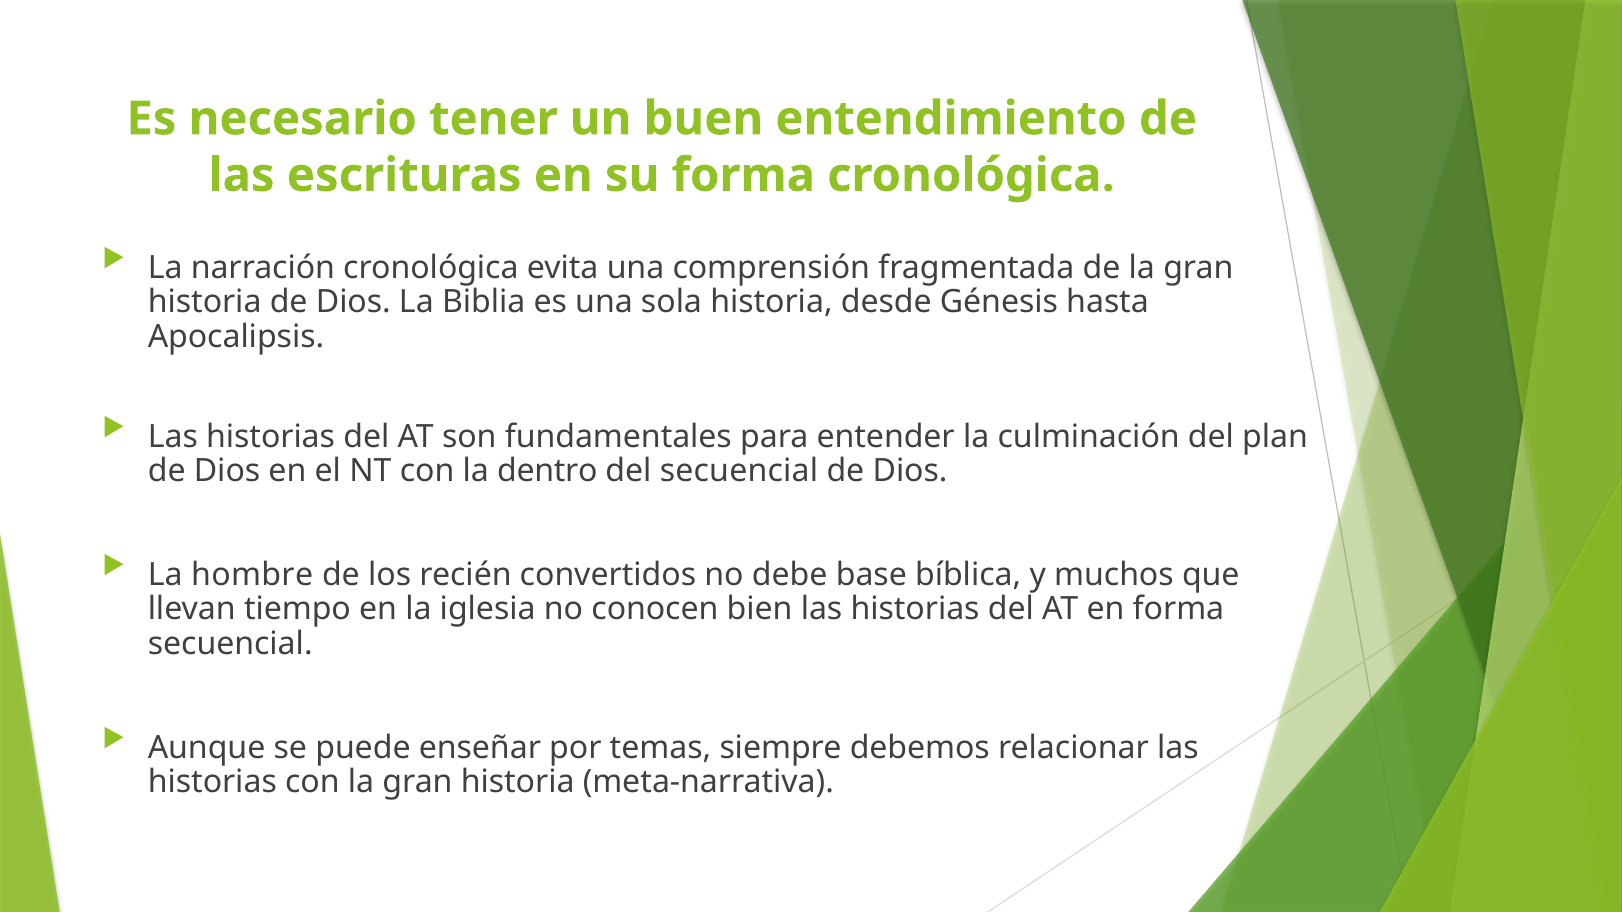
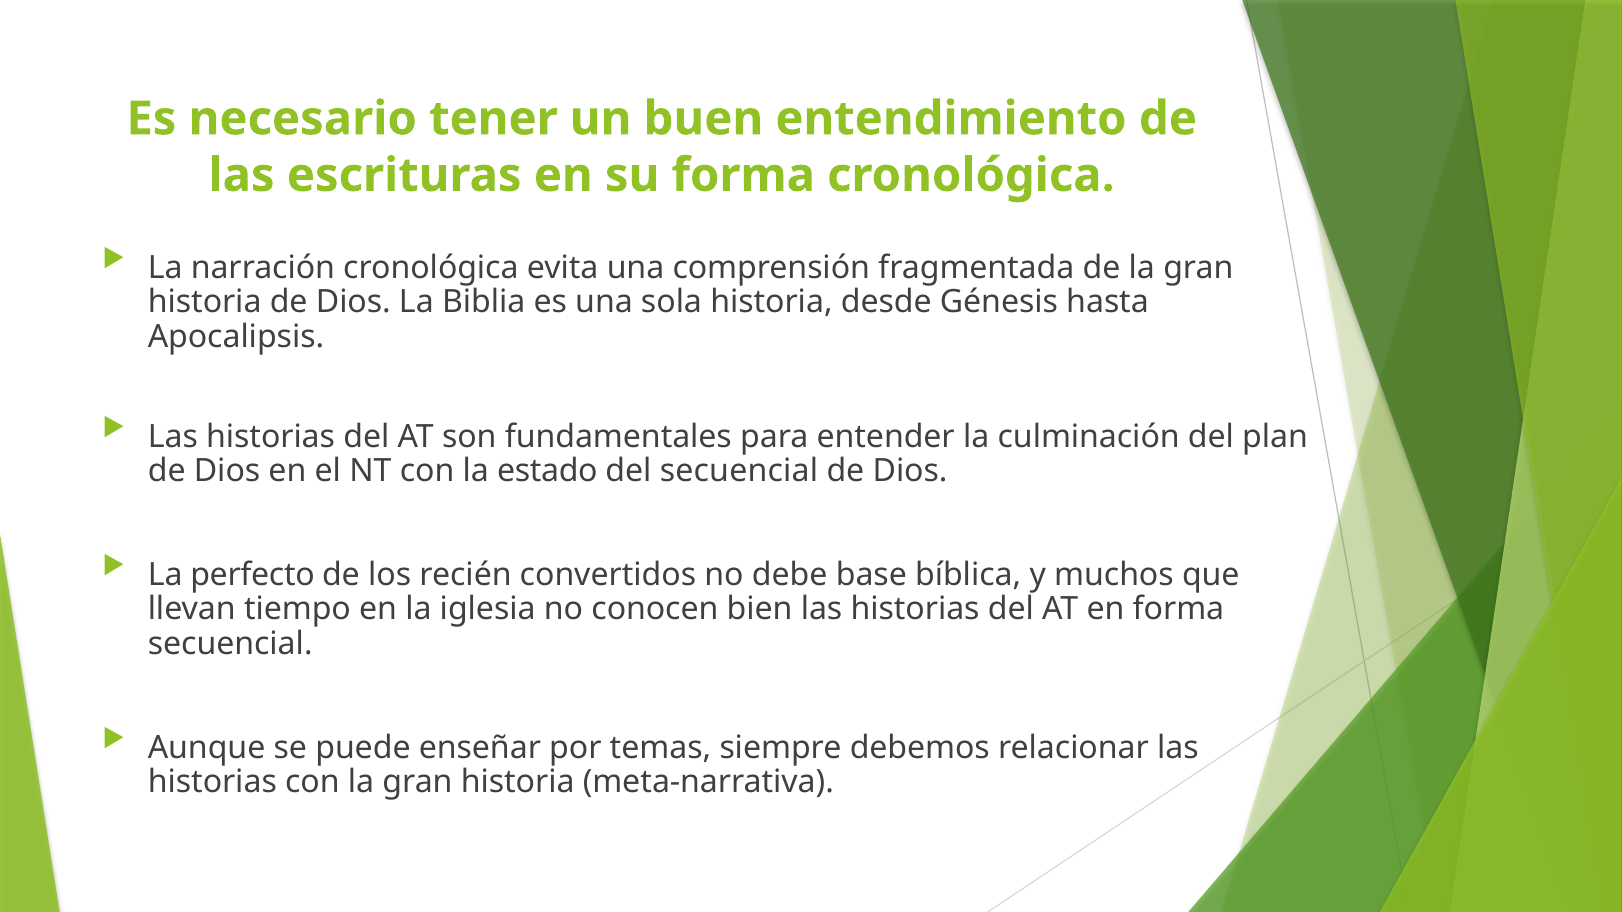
dentro: dentro -> estado (547, 471)
hombre: hombre -> perfecto (253, 575)
